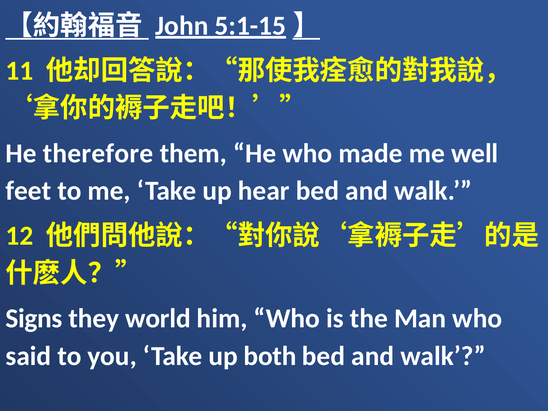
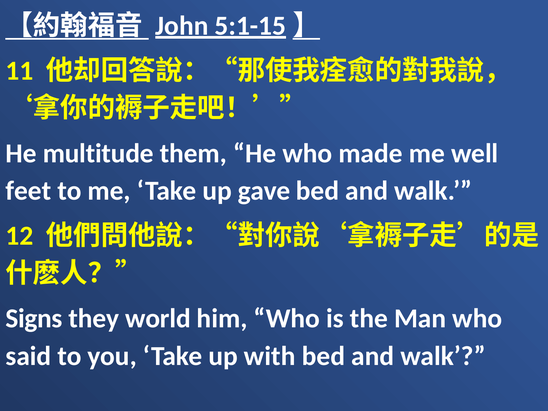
therefore: therefore -> multitude (98, 153)
hear: hear -> gave (264, 191)
both: both -> with (270, 356)
